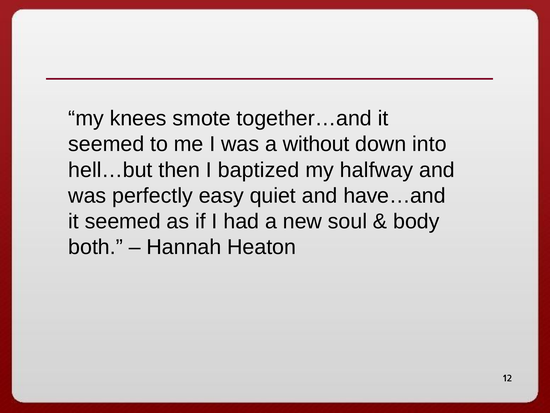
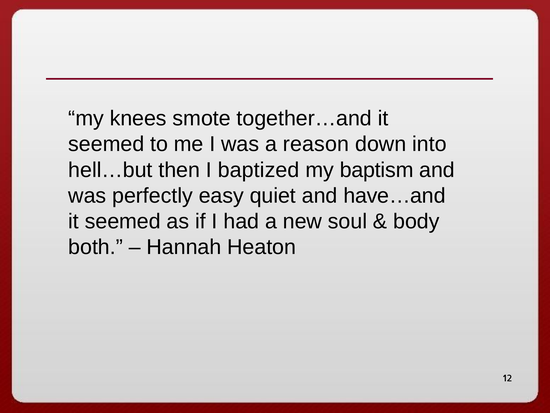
without: without -> reason (316, 144)
halfway: halfway -> baptism (377, 170)
